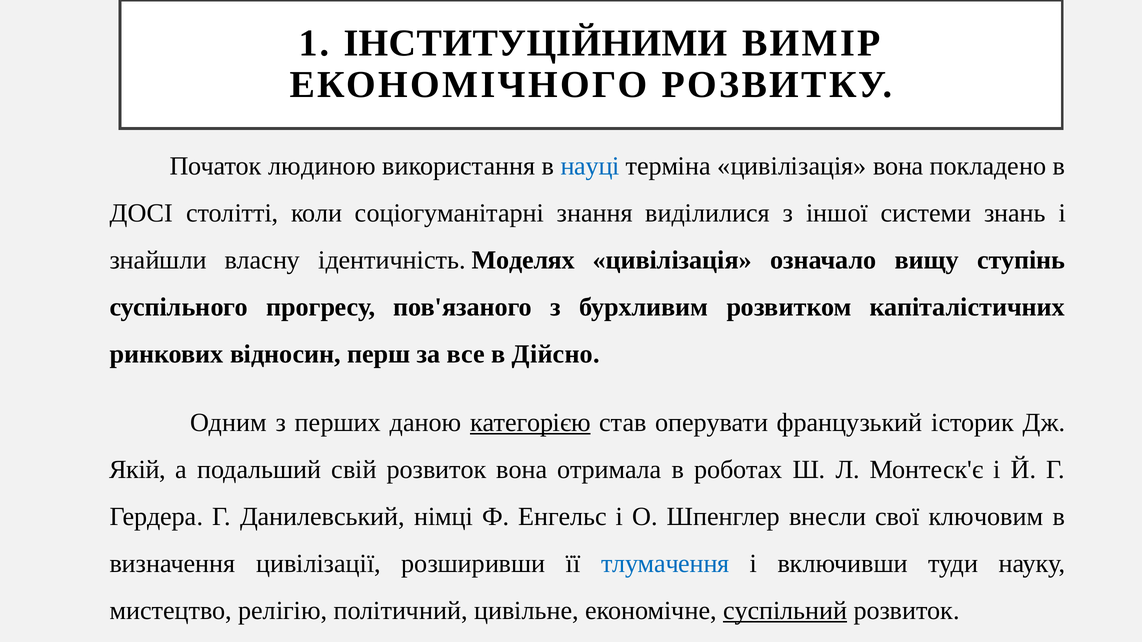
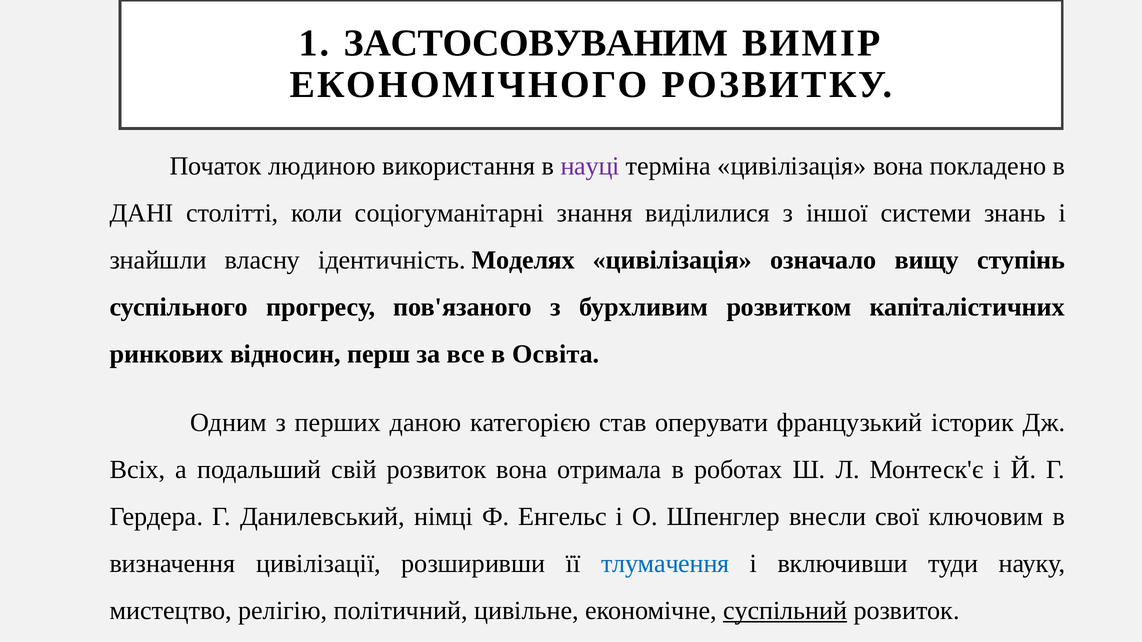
ІНСТИТУЦІЙНИМИ: ІНСТИТУЦІЙНИМИ -> ЗАСТОСОВУВАНИМ (536, 43)
науці colour: blue -> purple (590, 166)
ДОСІ: ДОСІ -> ДАНІ (142, 213)
Дійсно: Дійсно -> Освіта (556, 354)
категорією underline: present -> none (530, 423)
Якій: Якій -> Всіх (137, 470)
